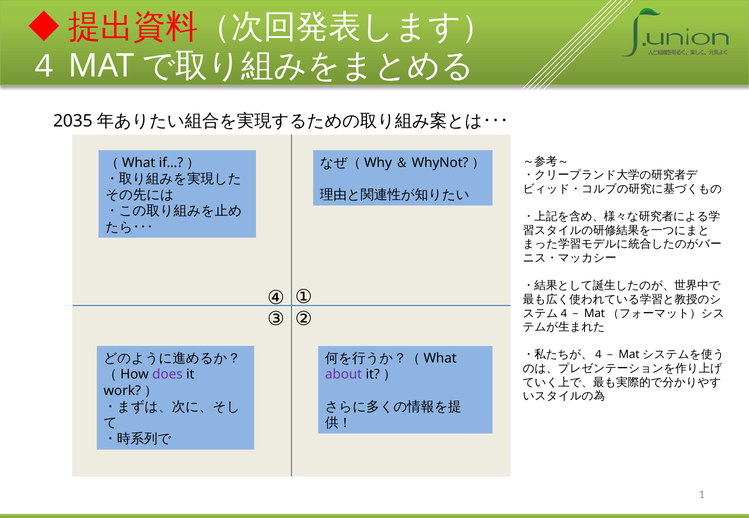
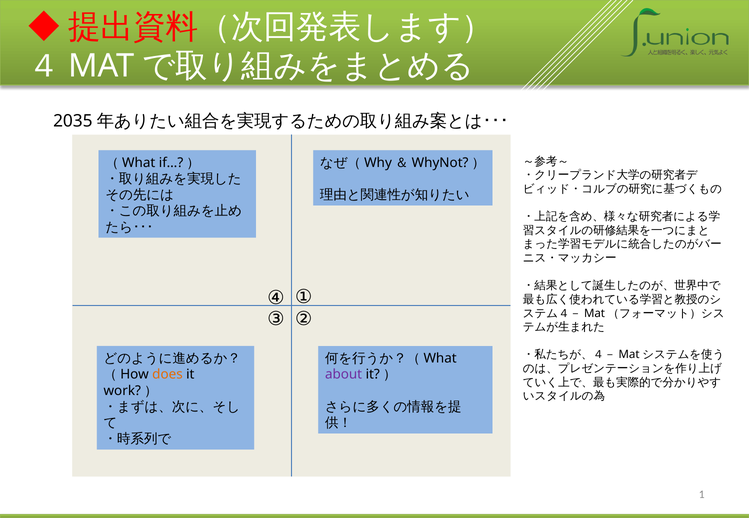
does colour: purple -> orange (167, 375)
